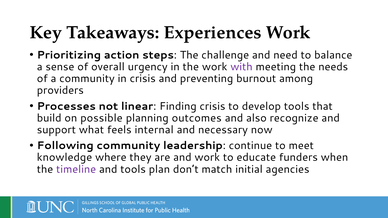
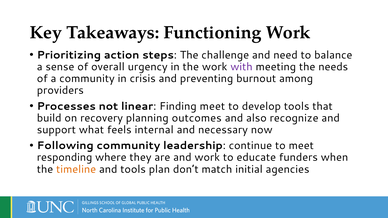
Experiences: Experiences -> Functioning (213, 33)
Finding crisis: crisis -> meet (212, 106)
possible: possible -> recovery (102, 118)
knowledge: knowledge -> responding (65, 158)
timeline colour: purple -> orange (76, 169)
